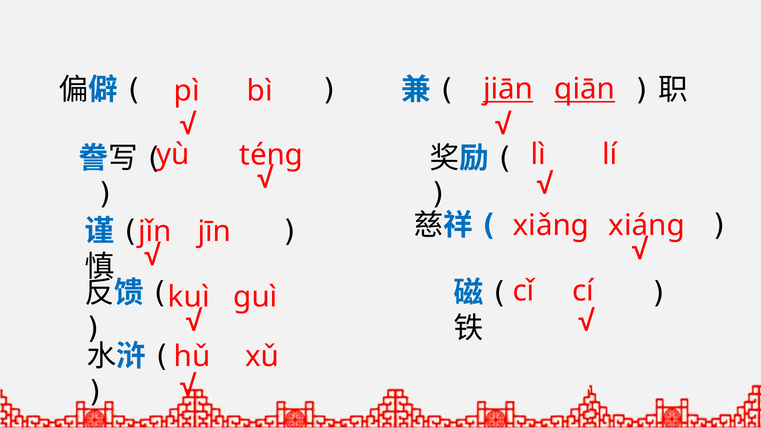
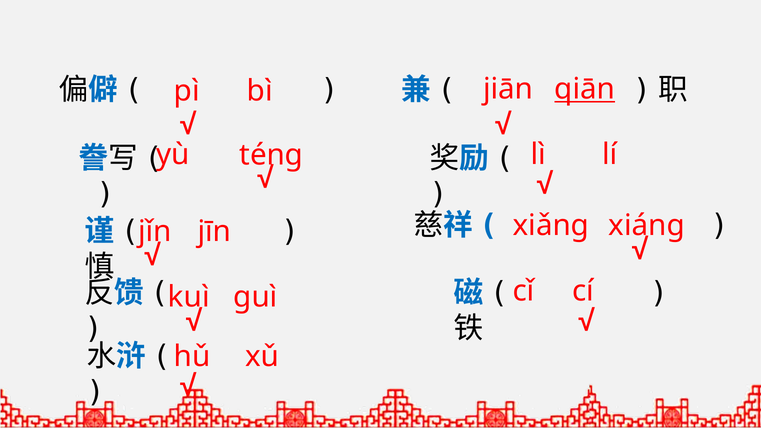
jiān underline: present -> none (508, 89)
